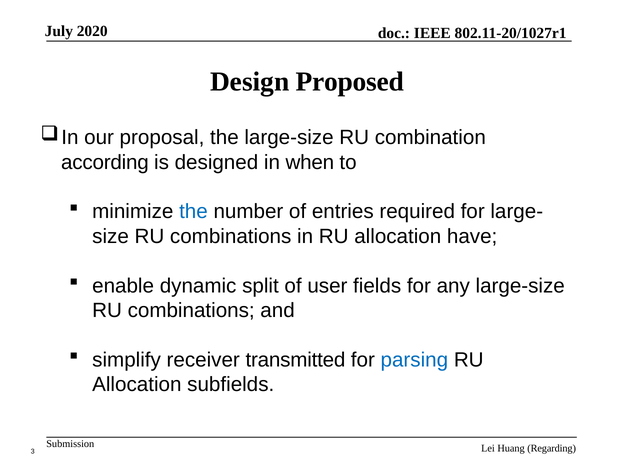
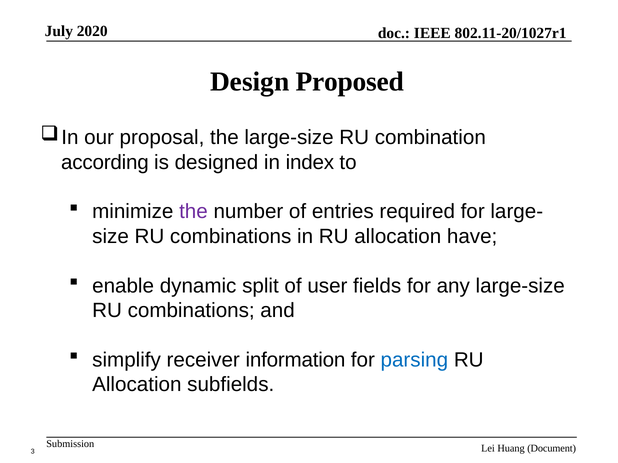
when: when -> index (310, 162)
the colour: blue -> purple (193, 212)
transmitted: transmitted -> information (295, 360)
Regarding: Regarding -> Document (552, 449)
